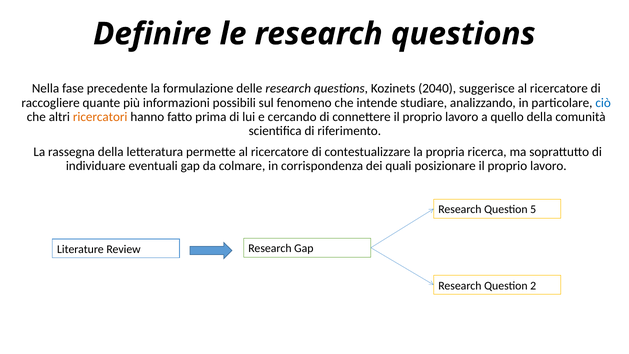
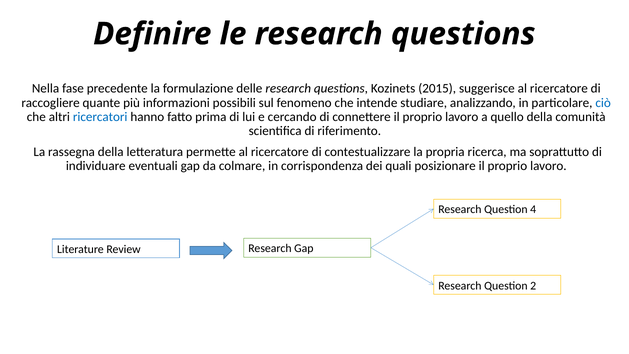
2040: 2040 -> 2015 (437, 89)
ricercatori colour: orange -> blue (100, 117)
5: 5 -> 4 (533, 209)
